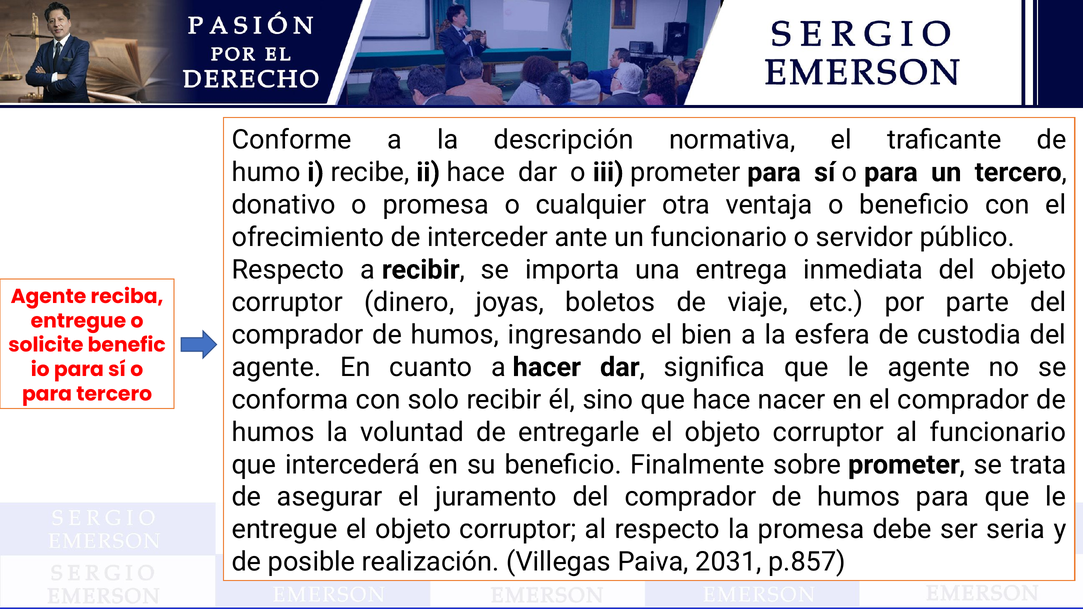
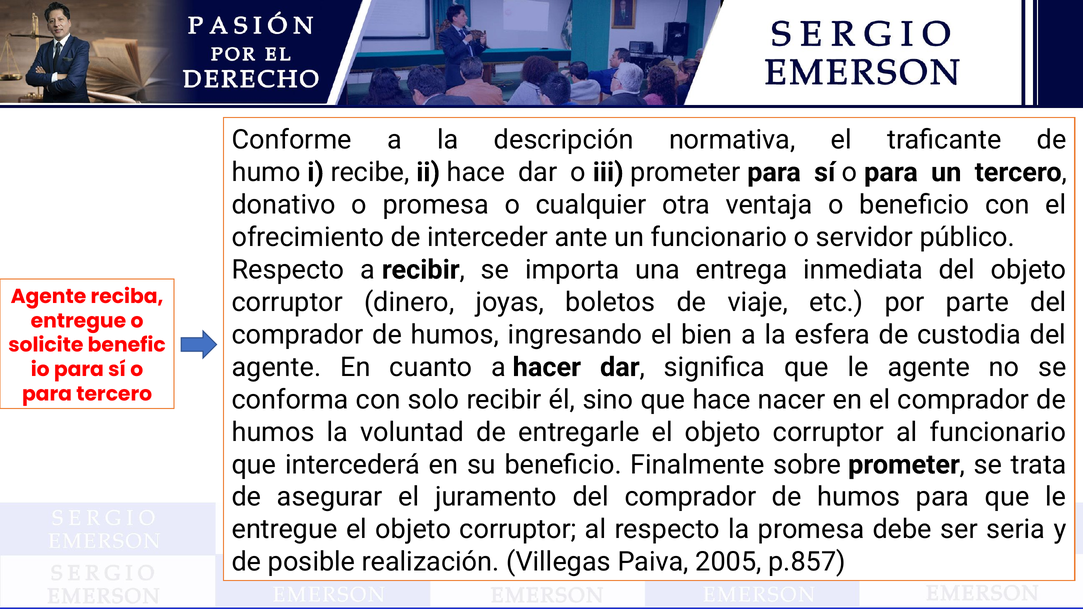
2031: 2031 -> 2005 (728, 562)
